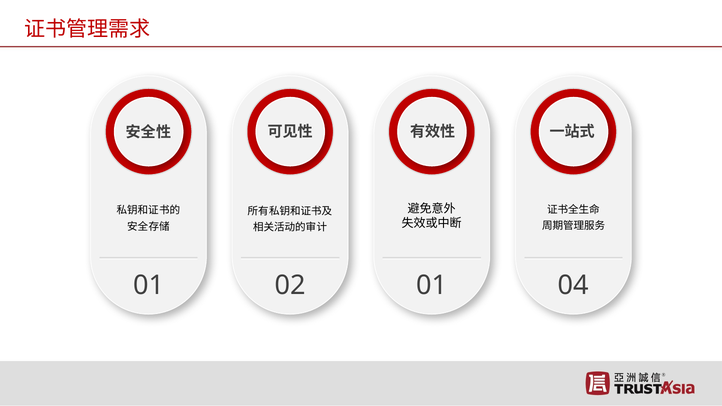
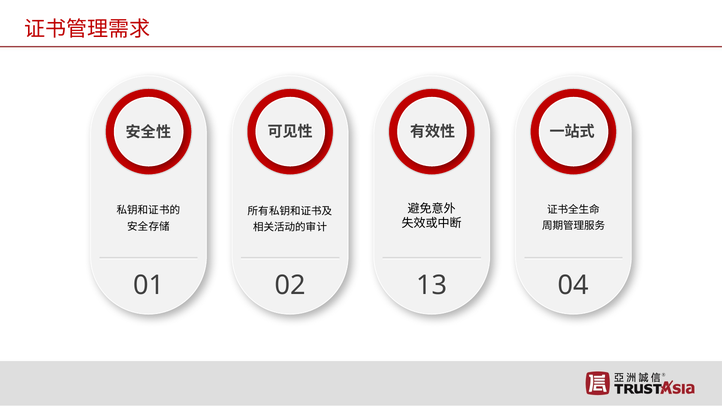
02 01: 01 -> 13 (432, 285)
